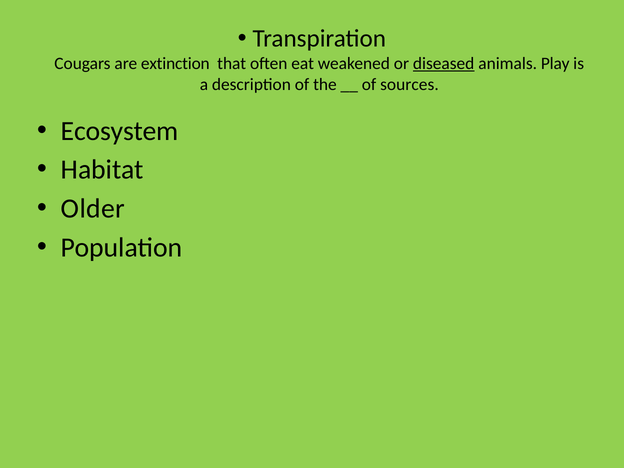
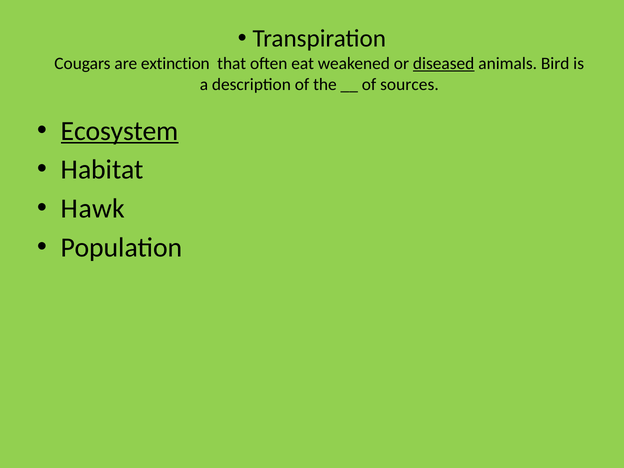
Play: Play -> Bird (555, 64)
Ecosystem underline: none -> present (120, 131)
Older: Older -> Hawk (93, 209)
